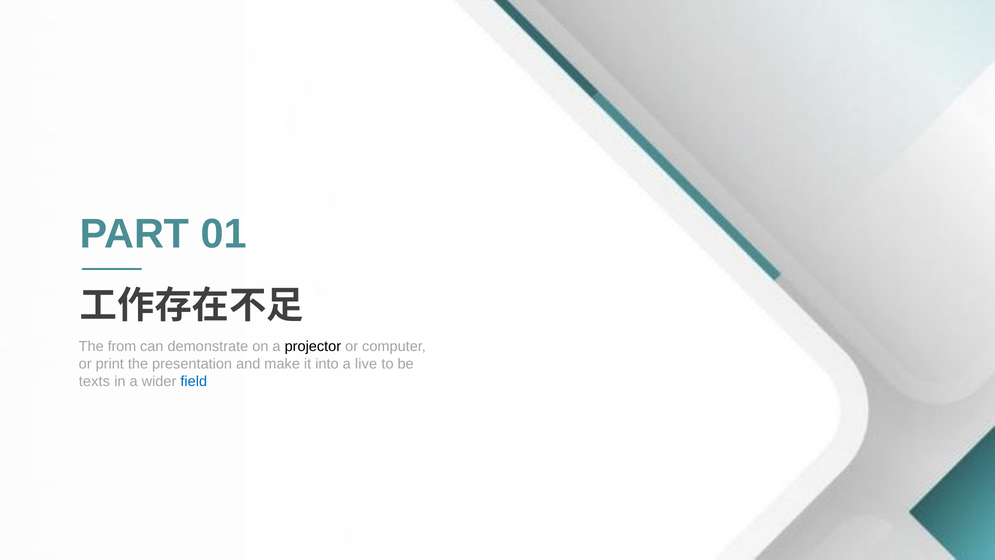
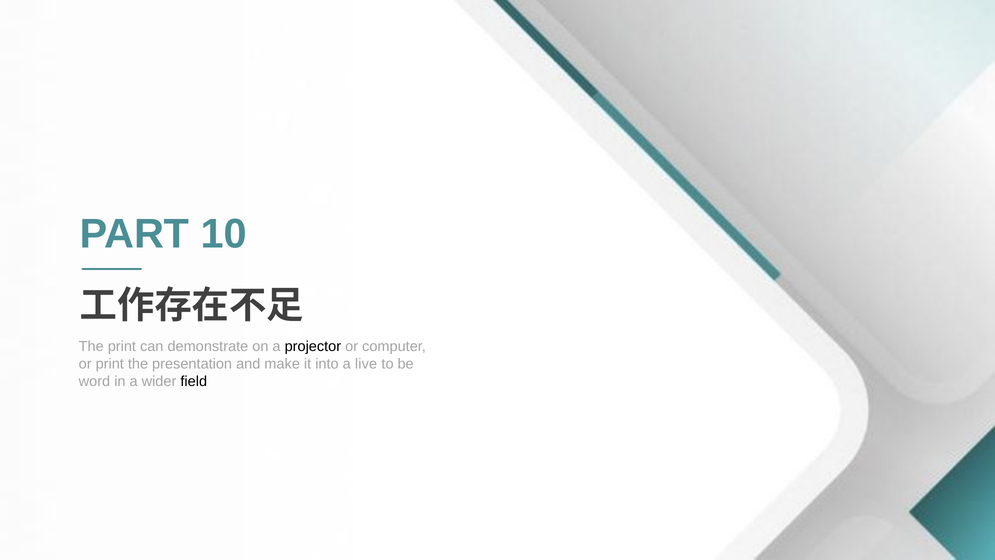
01: 01 -> 10 (224, 234)
The from: from -> print (122, 346)
texts: texts -> word (94, 381)
field colour: blue -> black (194, 381)
